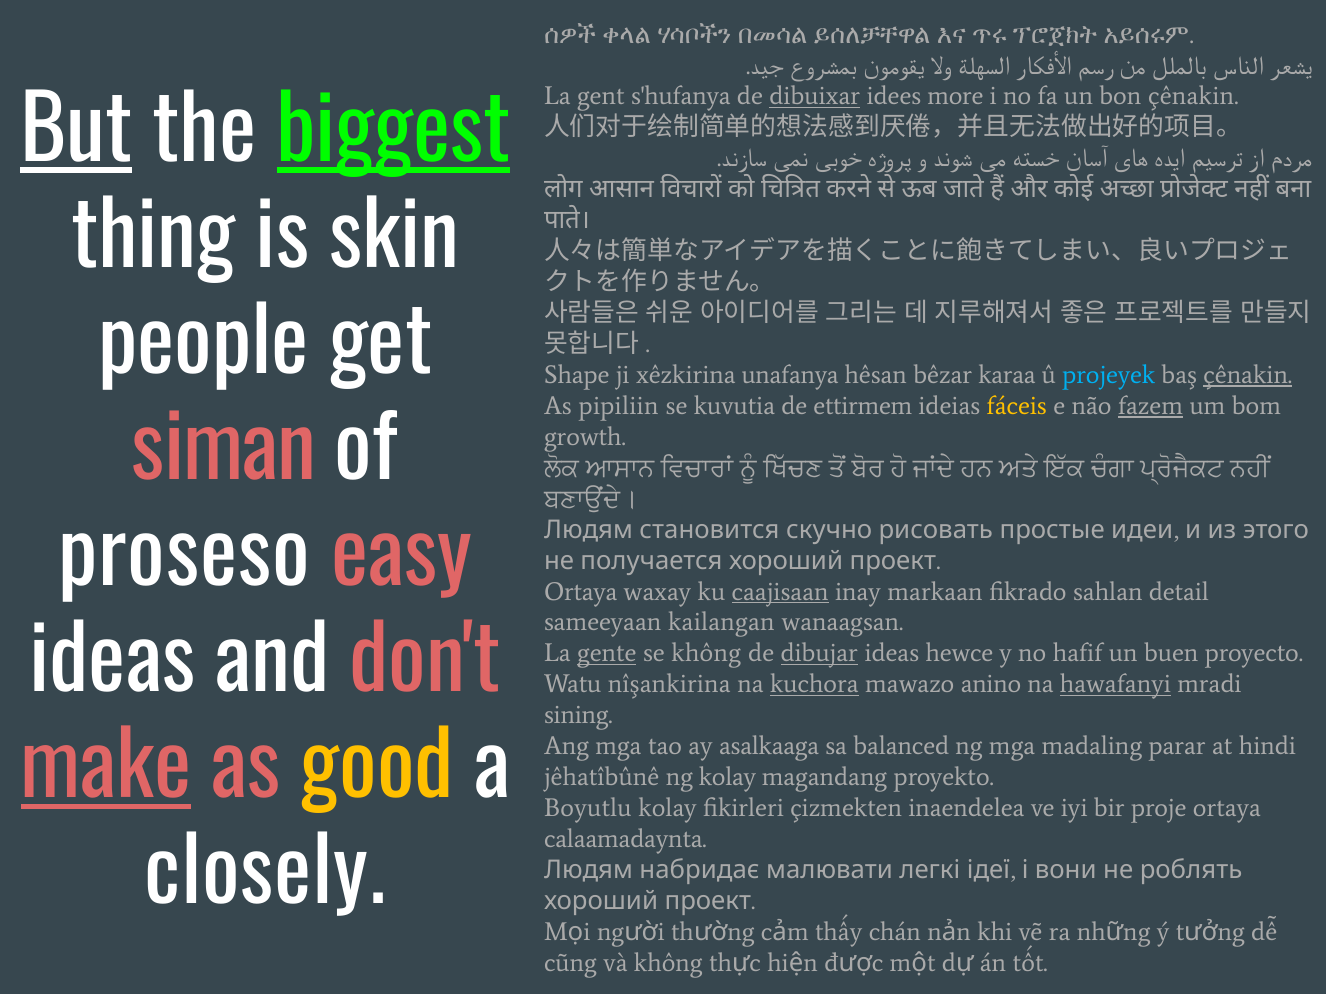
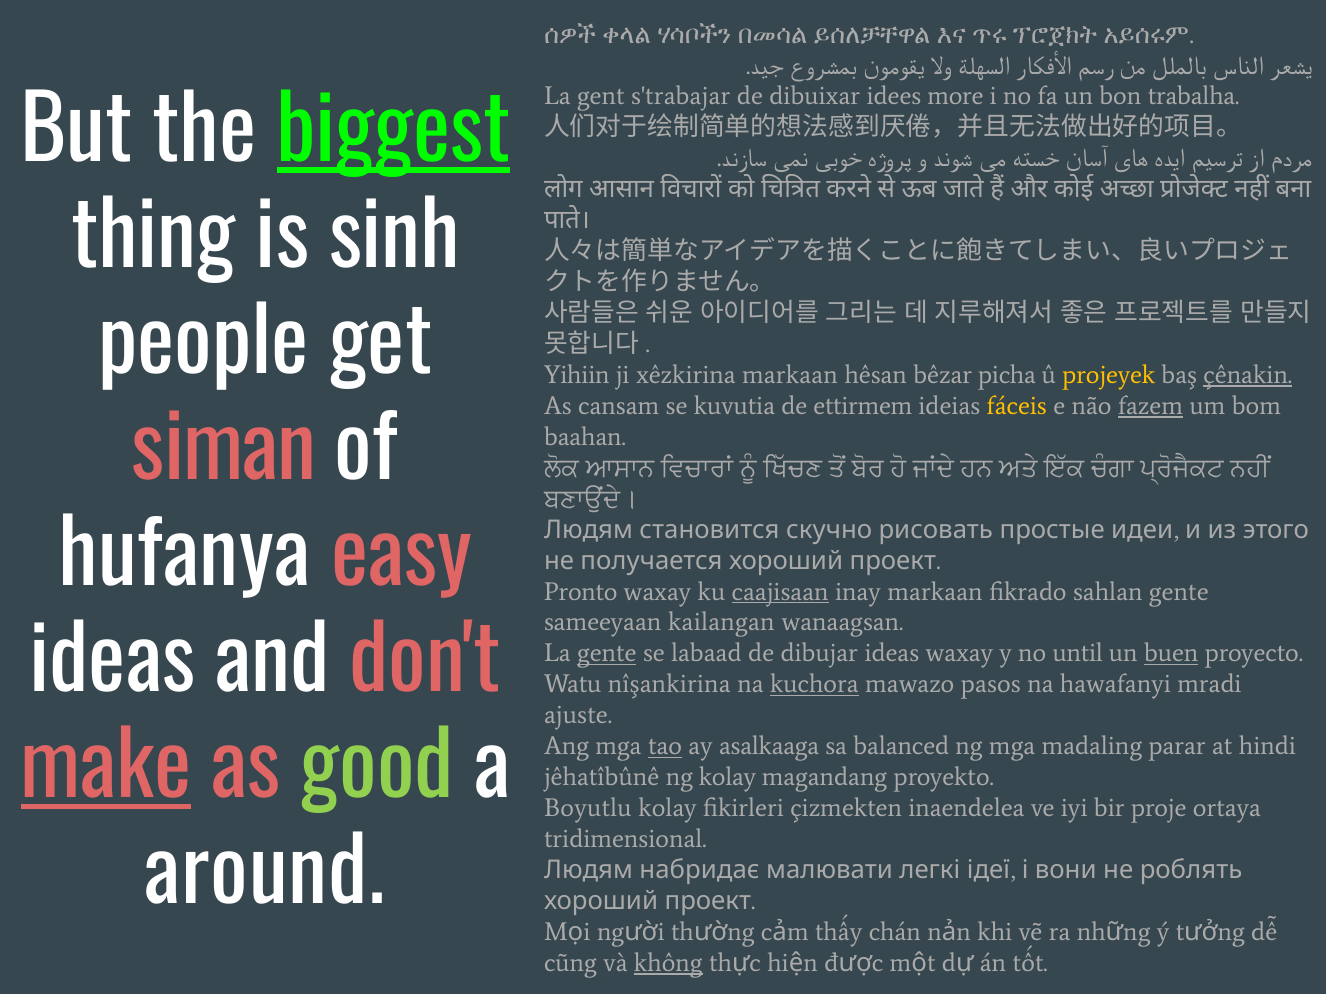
s'hufanya: s'hufanya -> s'trabajar (681, 97)
dibuixar underline: present -> none (815, 97)
bon çênakin: çênakin -> trabalha (1194, 97)
But underline: present -> none (76, 132)
skin: skin -> sinh (394, 238)
Shape: Shape -> Yihiin (577, 375)
xêzkirina unafanya: unafanya -> markaan (790, 375)
karaa: karaa -> picha (1007, 375)
projeyek colour: light blue -> yellow (1109, 375)
pipiliin: pipiliin -> cansam (619, 406)
growth: growth -> baahan (585, 437)
proseso: proseso -> hufanya (184, 556)
Ortaya: Ortaya -> Pronto (581, 592)
sahlan detail: detail -> gente (1179, 592)
se không: không -> labaad (706, 654)
dibujar underline: present -> none (819, 654)
ideas hewce: hewce -> waxay (959, 654)
hafif: hafif -> until (1078, 654)
buen underline: none -> present (1171, 654)
anino: anino -> pasos (991, 685)
hawafanyi underline: present -> none (1115, 685)
sining: sining -> ajuste (578, 716)
tao underline: none -> present (665, 747)
good colour: yellow -> light green (377, 769)
calaamadaynta: calaamadaynta -> tridimensional (625, 840)
closely: closely -> around (265, 875)
không underline: none -> present (668, 963)
